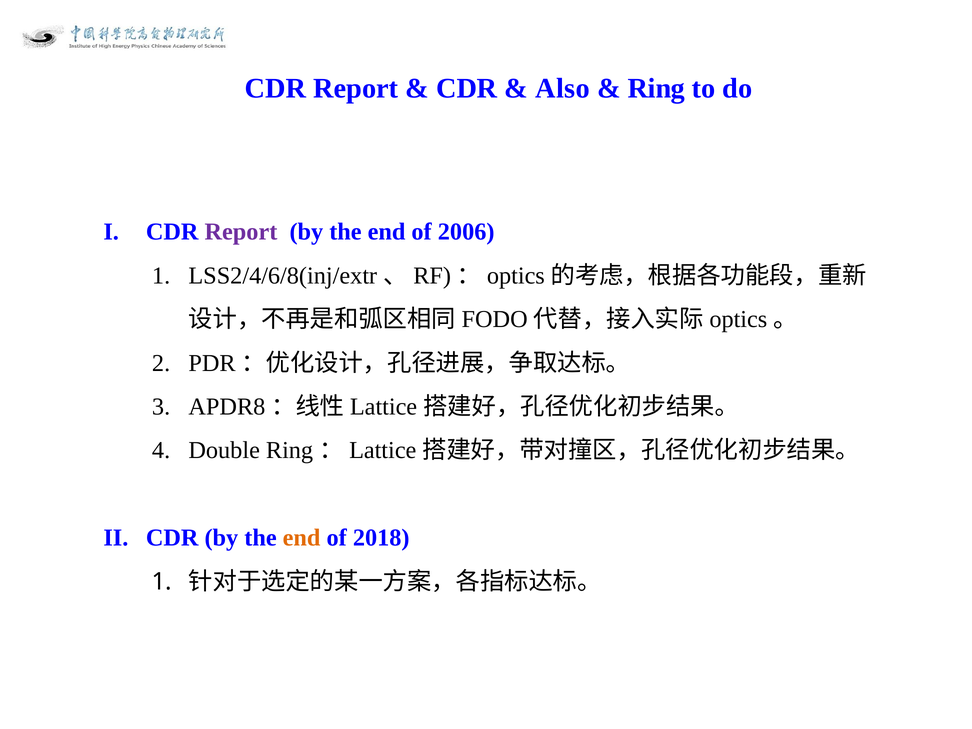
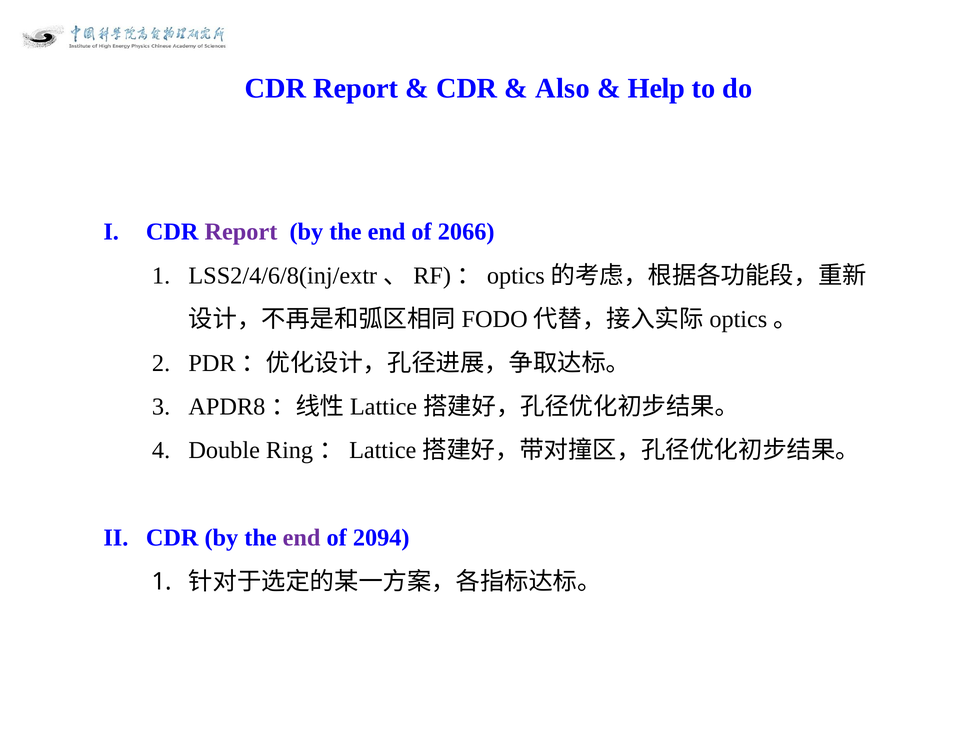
Ring: Ring -> Help (656, 88)
2006: 2006 -> 2066 (466, 232)
end colour: orange -> purple (302, 538)
2018: 2018 -> 2094 (381, 538)
